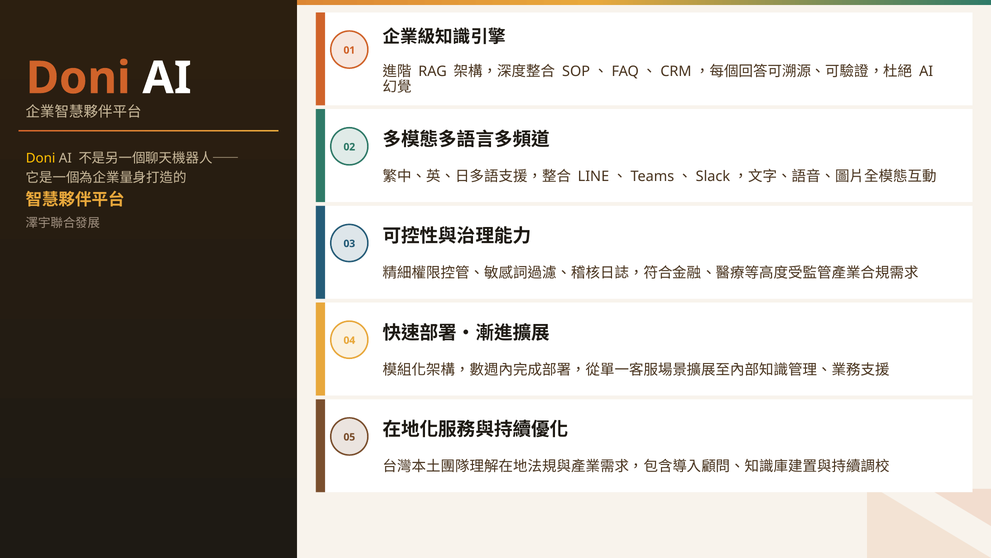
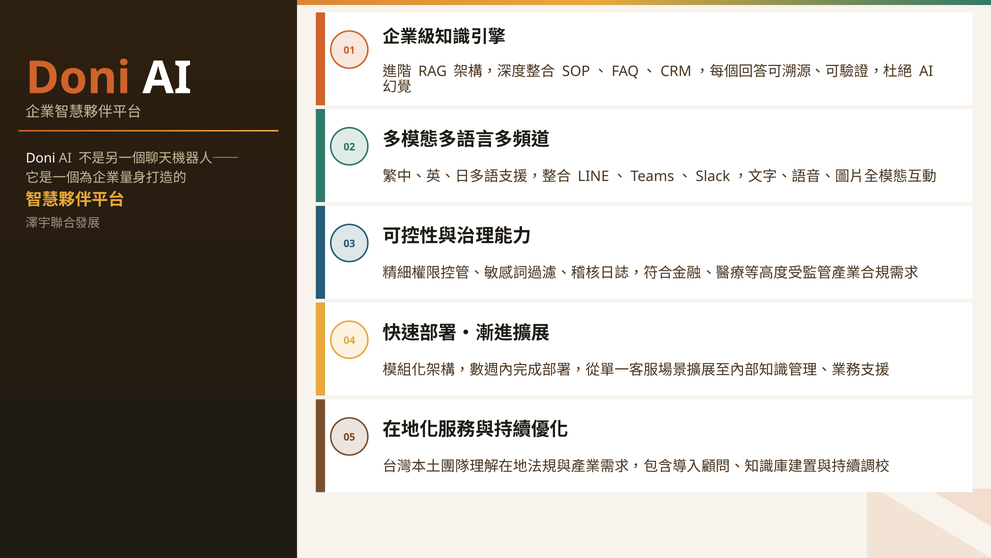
Doni colour: yellow -> white (41, 158)
